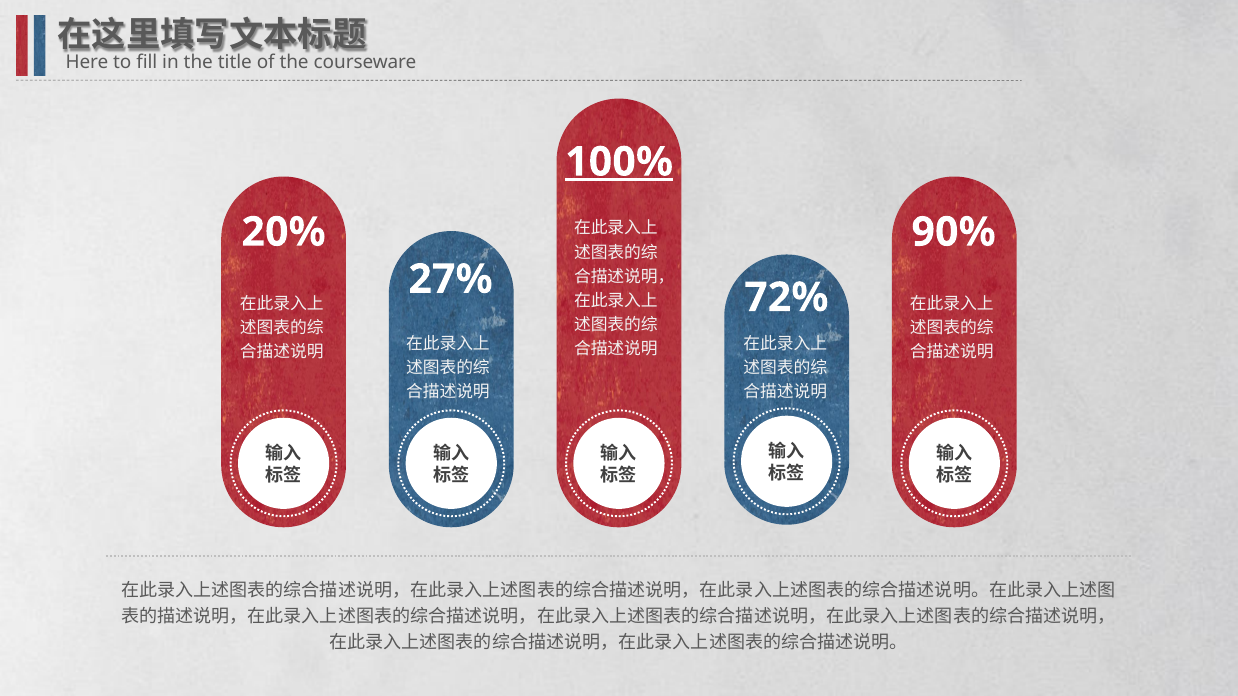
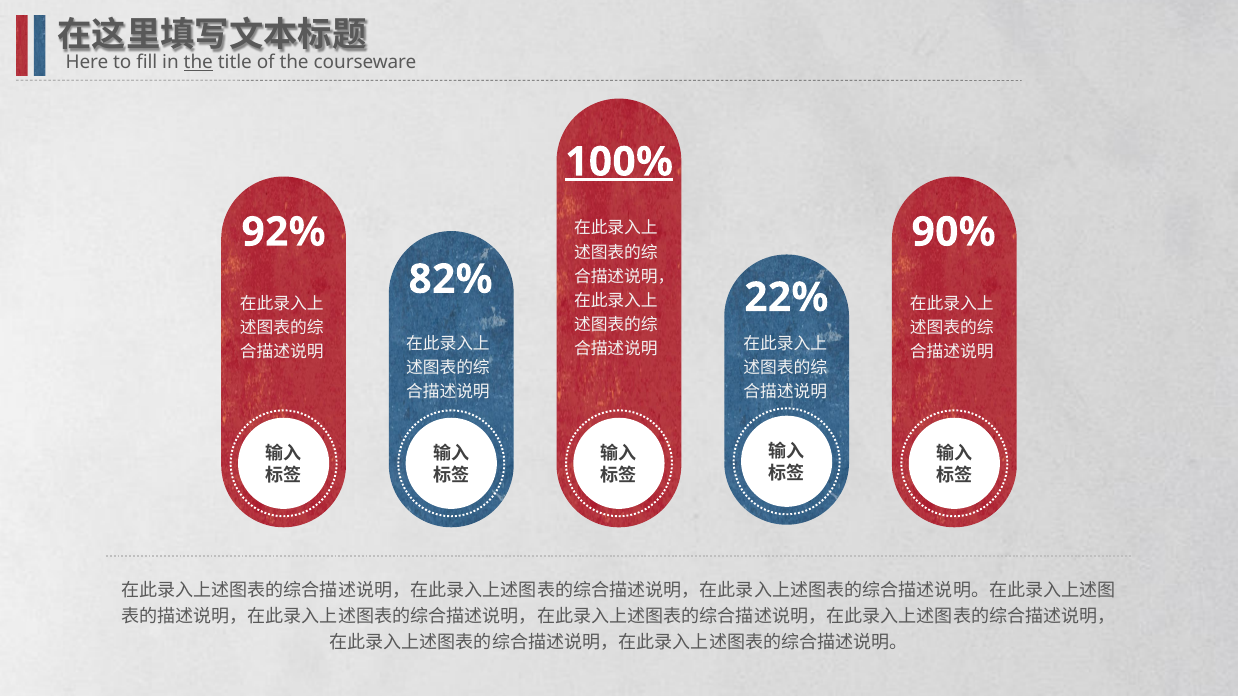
the underline: none -> present (198, 63)
20%: 20% -> 92% (284, 232)
27%: 27% -> 82% (451, 279)
72%: 72% -> 22% (786, 298)
